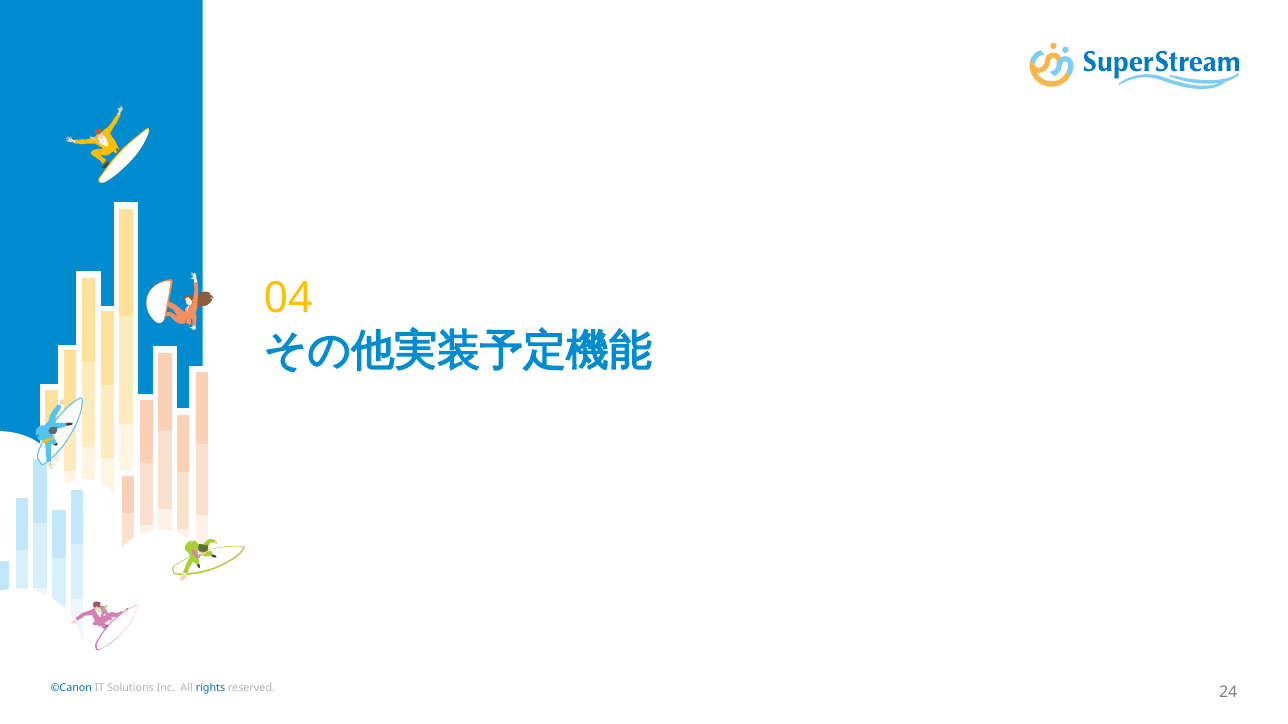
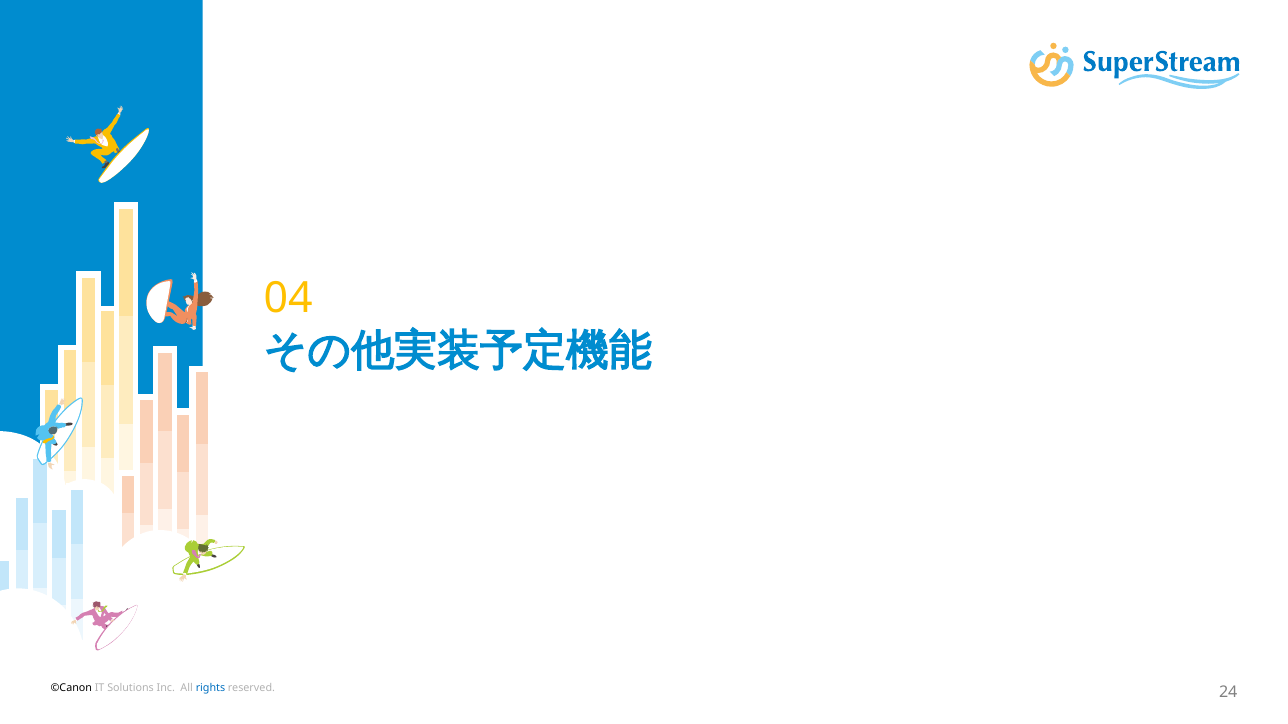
©Canon colour: blue -> black (71, 688)
